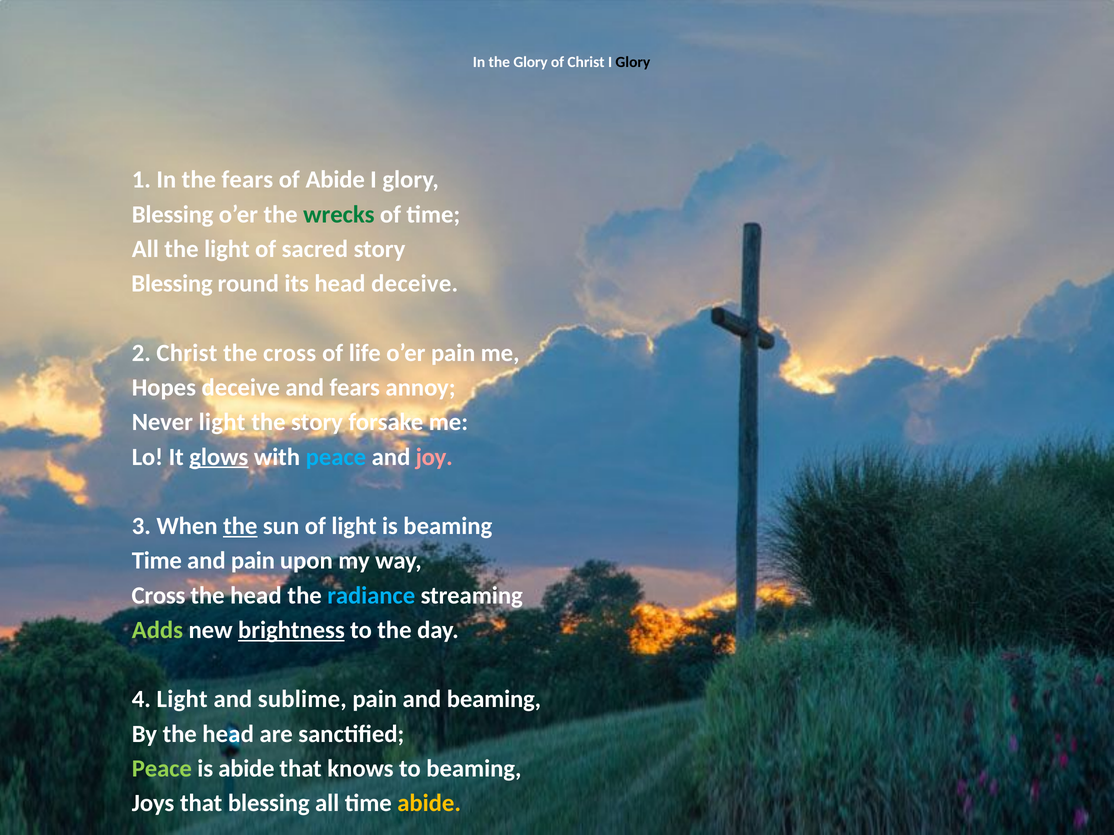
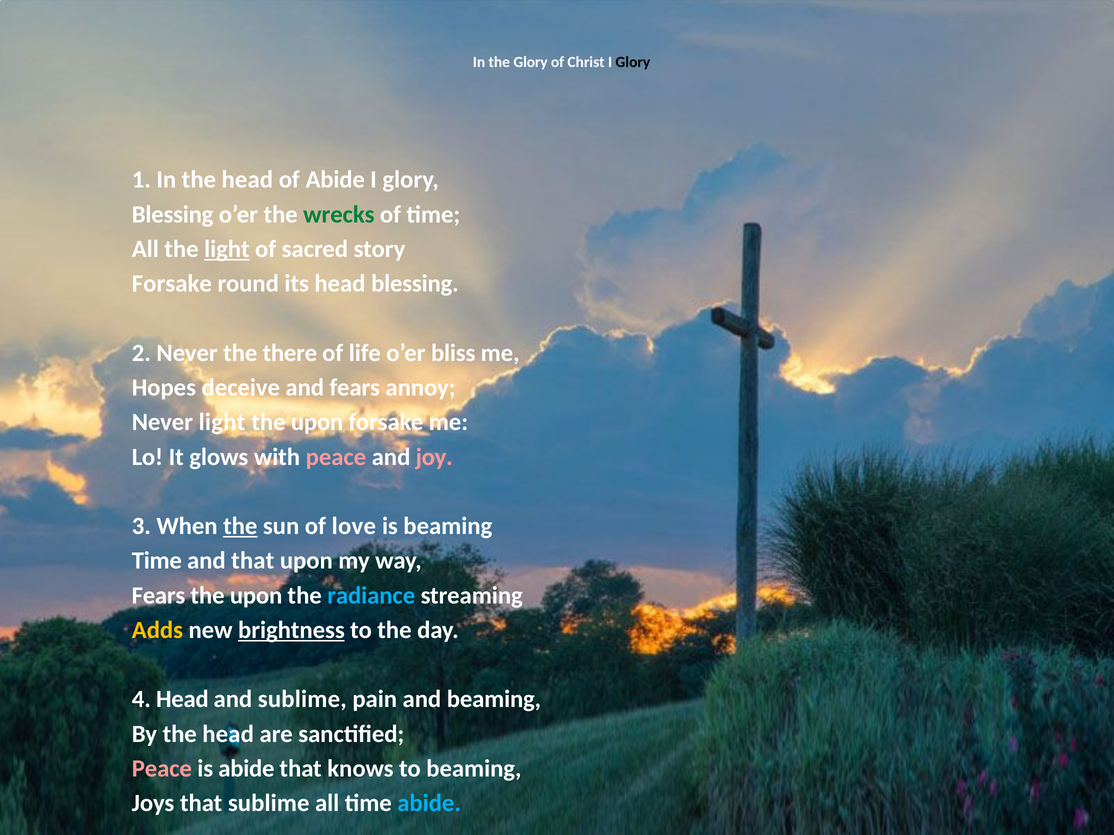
In the fears: fears -> head (247, 180)
light underline: none -> present (227, 249)
Blessing: Blessing -> Forsake (172, 284)
head deceive: deceive -> blessing (415, 284)
2 Christ: Christ -> Never (187, 353)
the cross: cross -> there (290, 353)
o’er pain: pain -> bliss (453, 353)
story: story -> upon (317, 422)
glows underline: present -> none (219, 457)
peace colour: light blue -> pink (336, 457)
of light: light -> love (354, 526)
and pain: pain -> that (253, 561)
Cross: Cross -> Fears (159, 596)
head: head -> upon (256, 596)
Adds colour: light green -> yellow (157, 630)
4 Light: Light -> Head (182, 700)
Peace colour: light green -> pink (162, 769)
that blessing: blessing -> sublime (269, 804)
abide colour: yellow -> light blue (429, 804)
